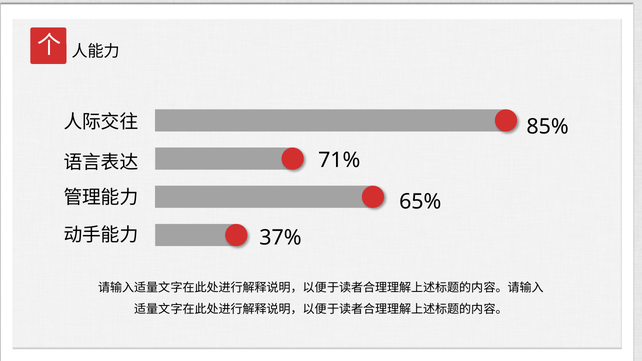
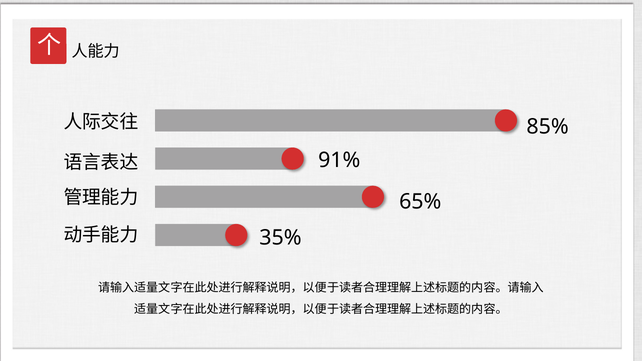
71%: 71% -> 91% (339, 160)
37%: 37% -> 35% (280, 238)
